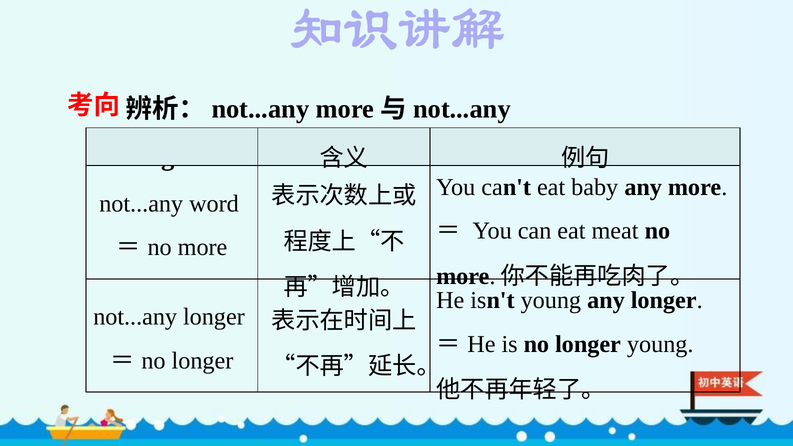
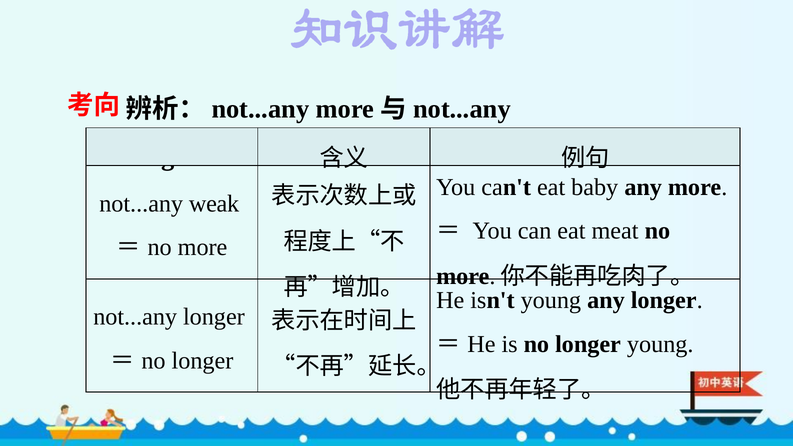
word: word -> weak (214, 204)
